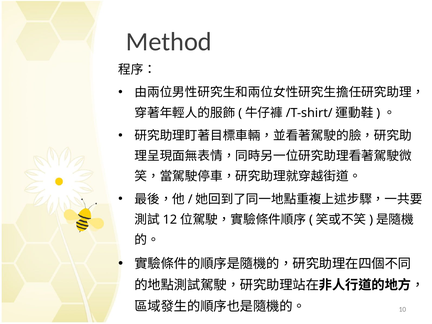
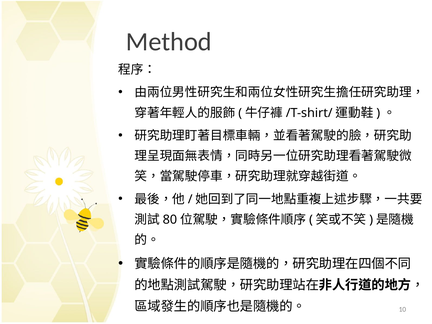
12: 12 -> 80 (170, 220)
